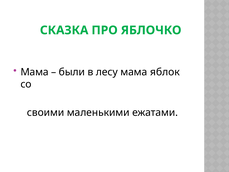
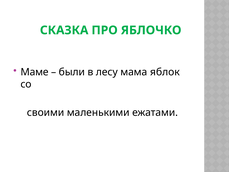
Мама: Мама -> Маме (35, 72)
